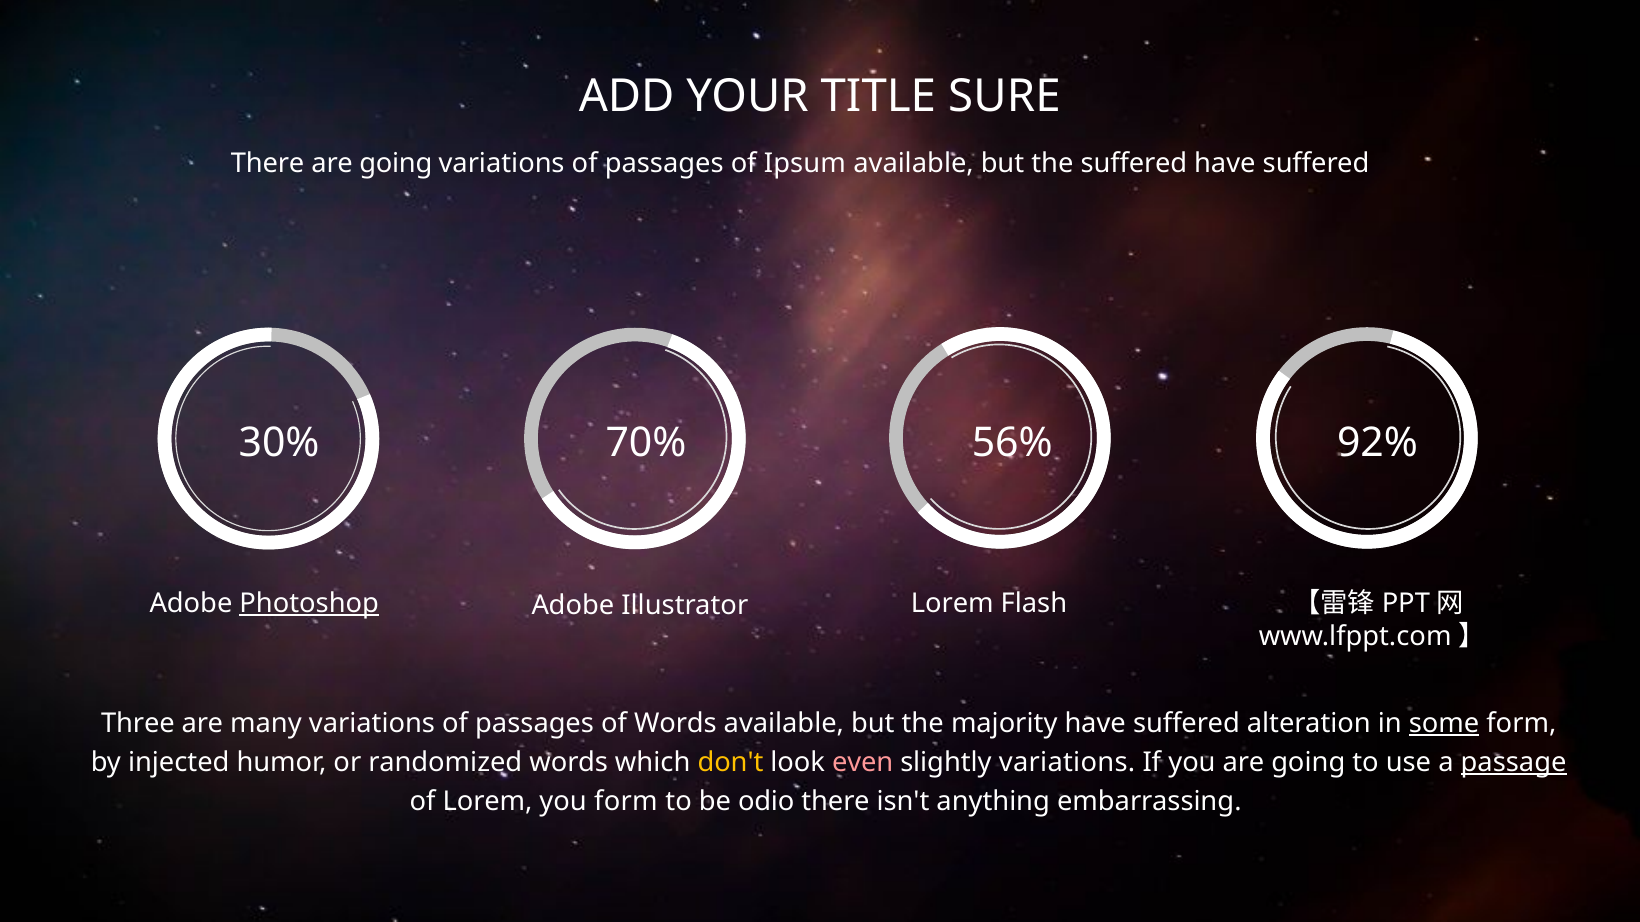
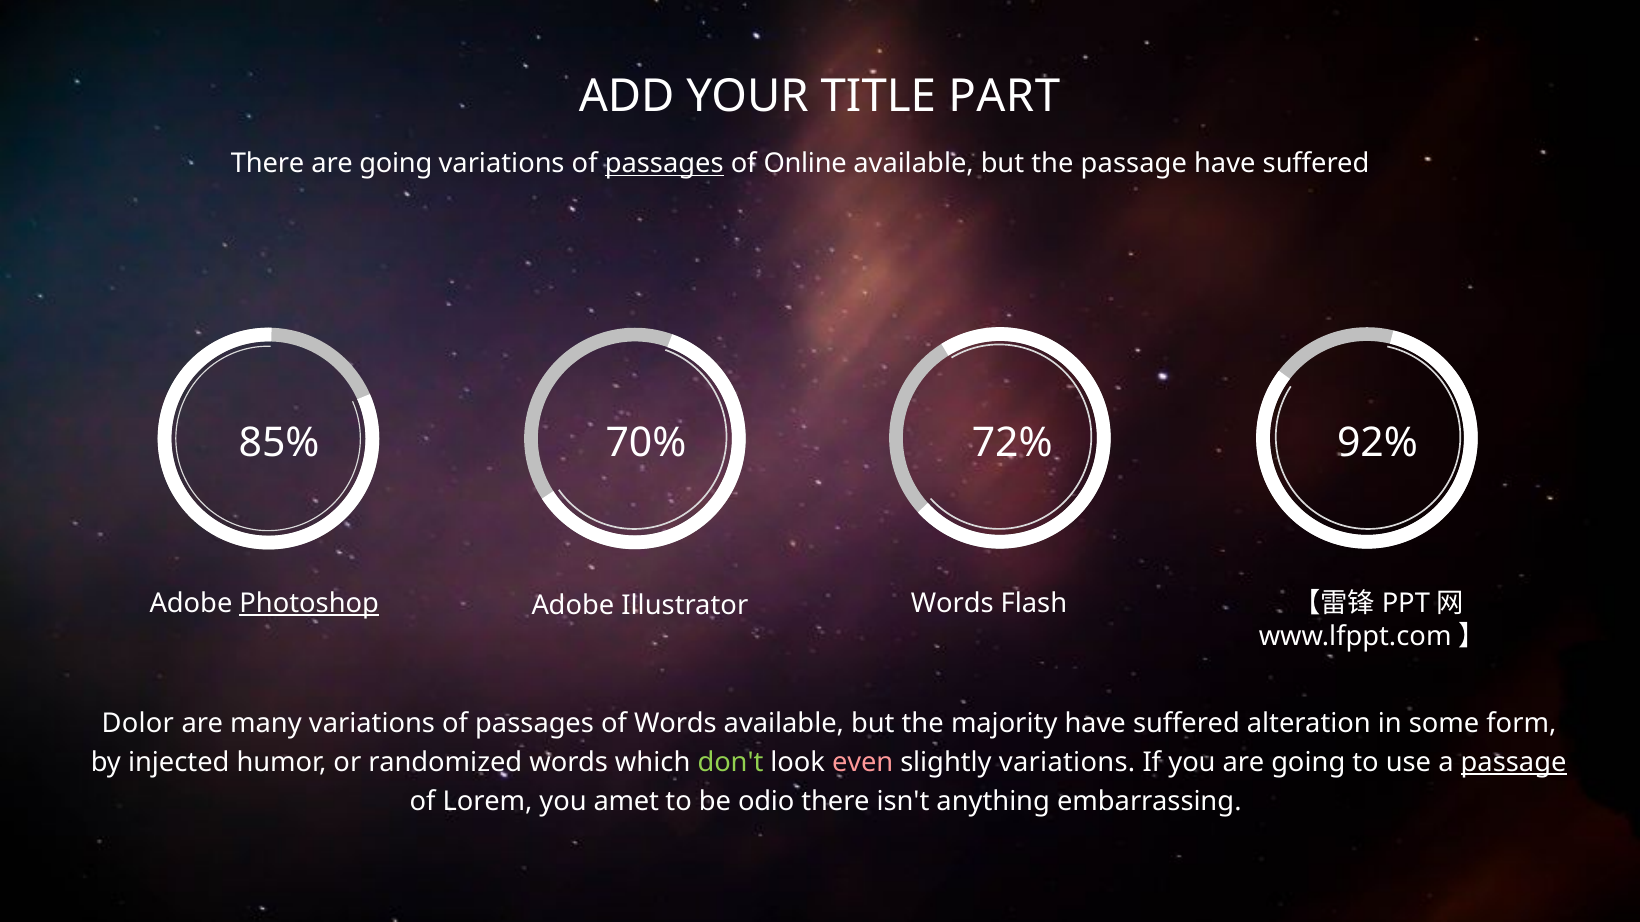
SURE: SURE -> PART (1004, 96)
passages underline: none -> present (664, 164)
Ipsum: Ipsum -> Online (805, 164)
the suffered: suffered -> passage (1134, 164)
30%: 30% -> 85% (279, 443)
56%: 56% -> 72% (1012, 443)
Illustrator Lorem: Lorem -> Words (952, 604)
Three: Three -> Dolor (138, 724)
some underline: present -> none (1444, 724)
don't colour: yellow -> light green (731, 763)
you form: form -> amet (626, 802)
